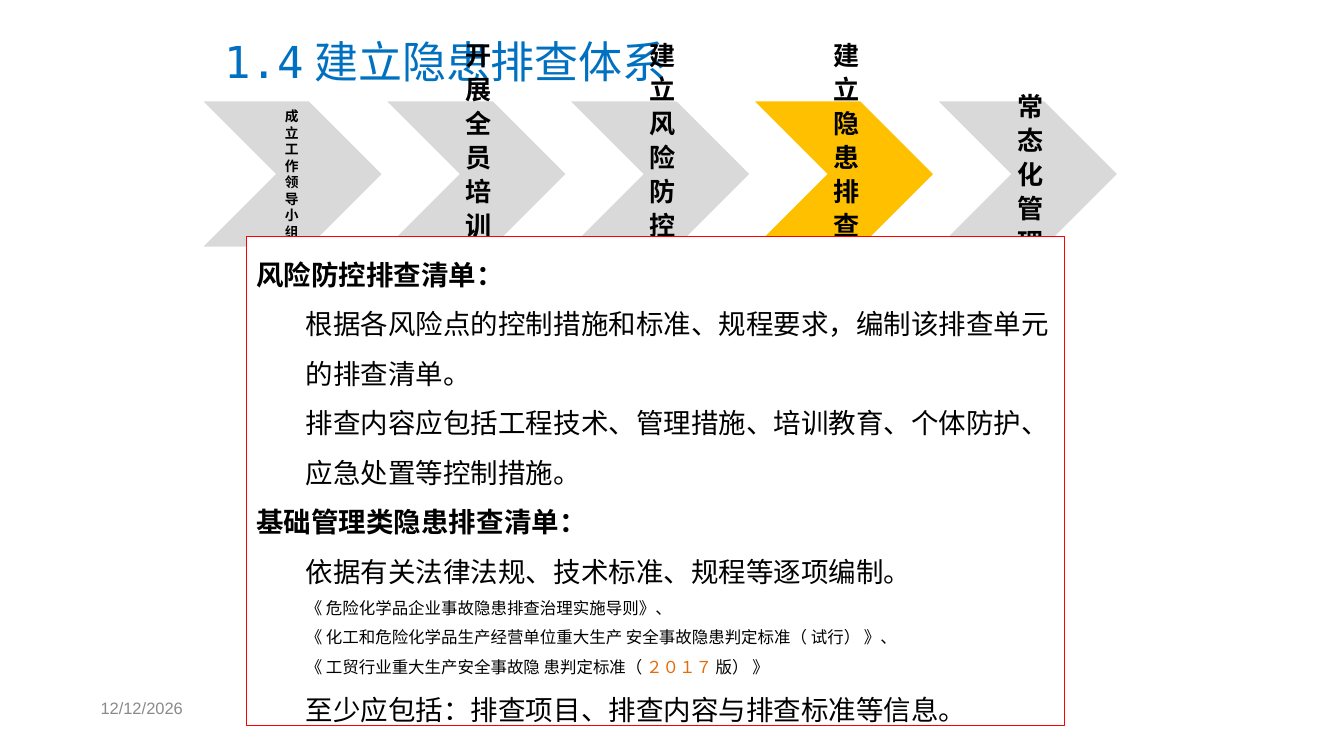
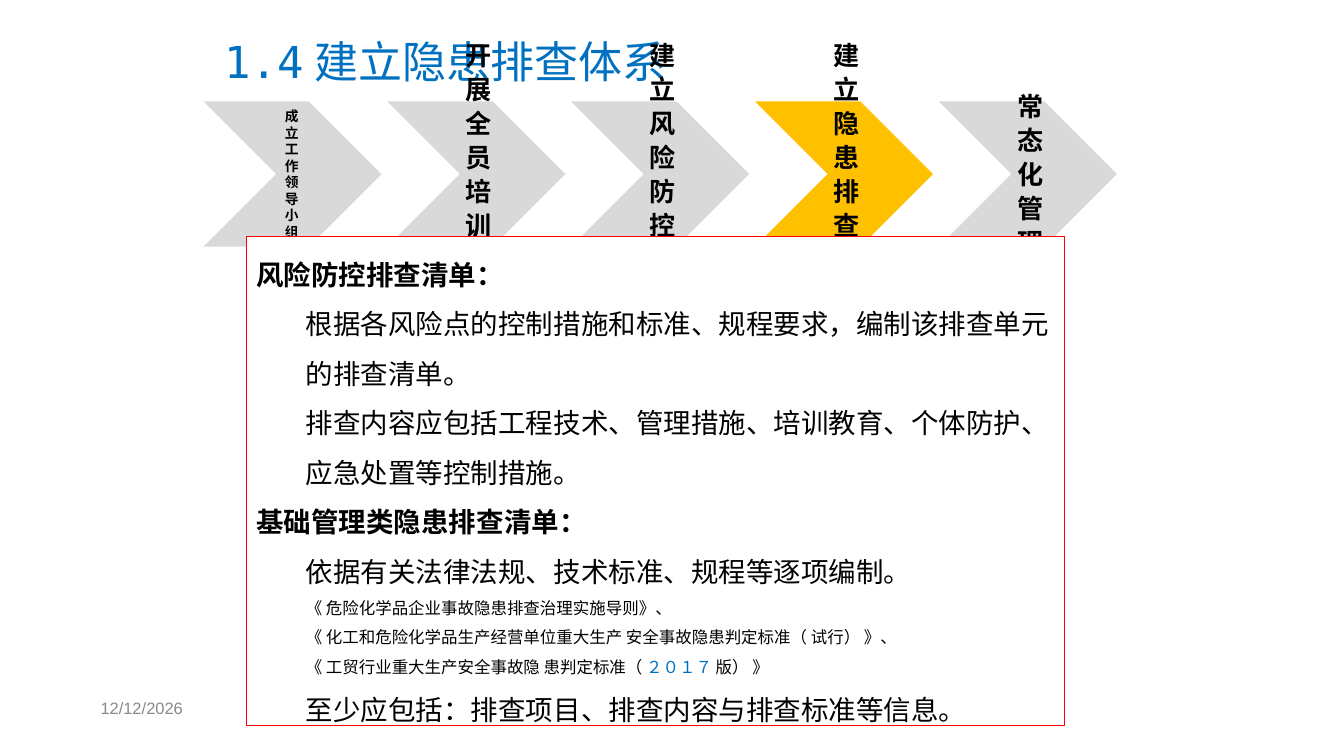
２０１７ colour: orange -> blue (679, 668)
